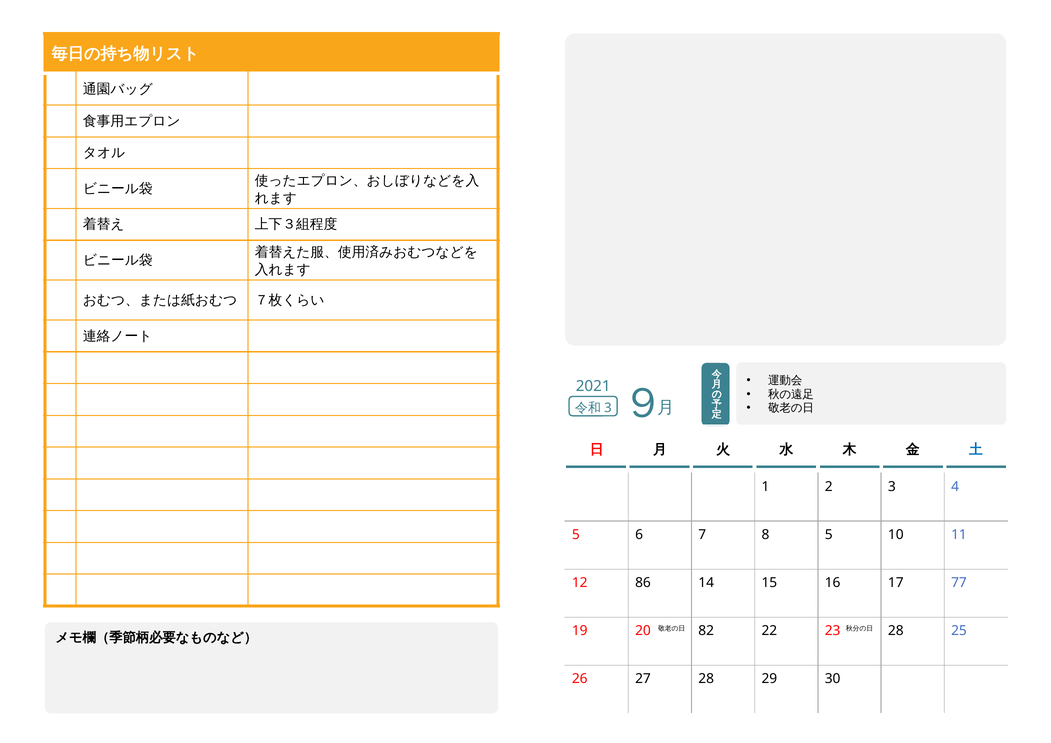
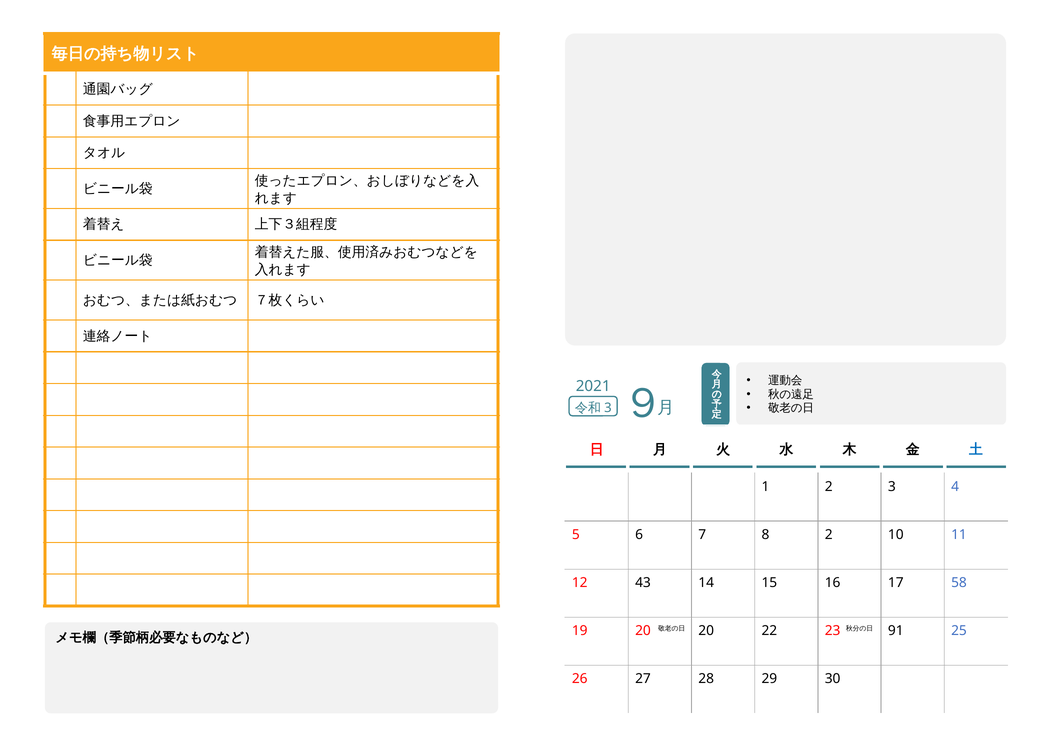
8 5: 5 -> 2 (829, 535)
86: 86 -> 43 (643, 583)
77: 77 -> 58 (959, 583)
20 82: 82 -> 20 (706, 631)
23 28: 28 -> 91 (896, 631)
